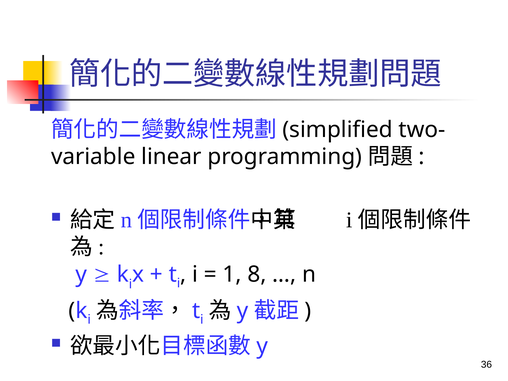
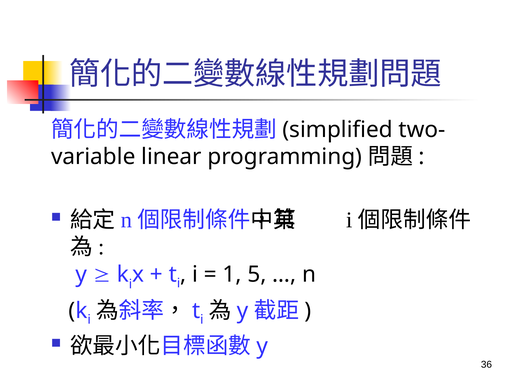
8: 8 -> 5 (257, 274)
